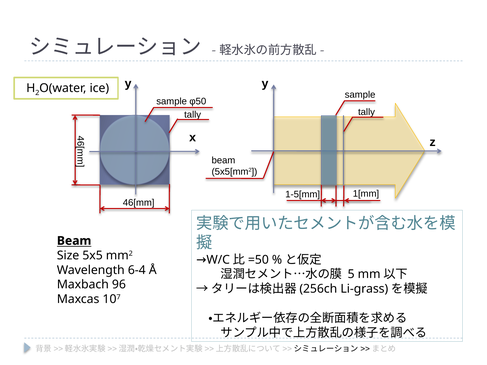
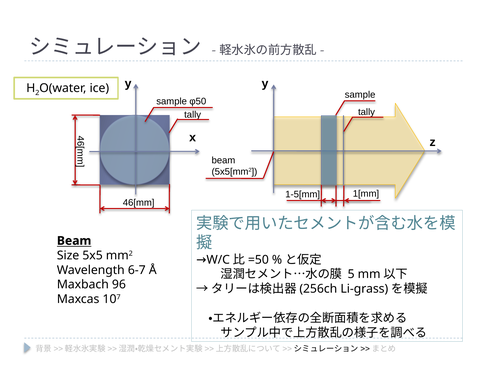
6-4: 6-4 -> 6-7 (137, 270)
